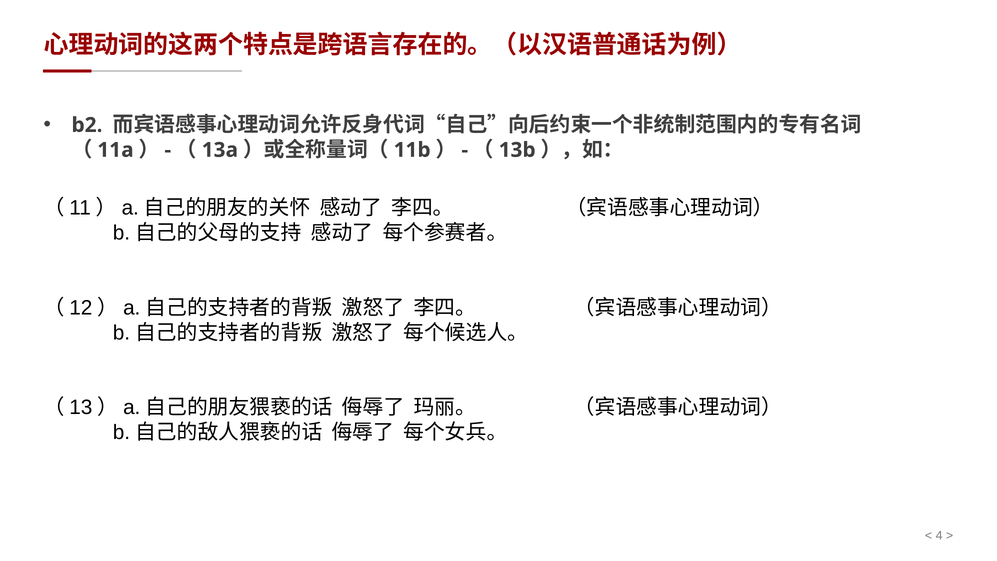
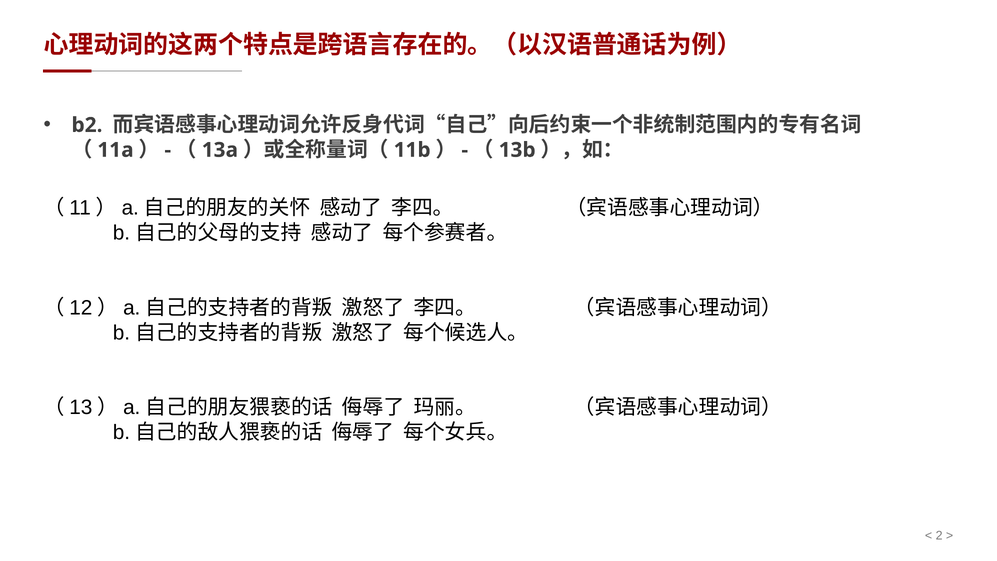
4: 4 -> 2 (939, 536)
